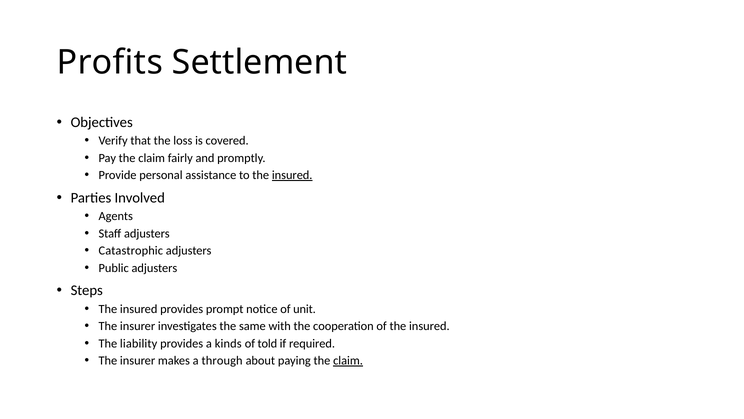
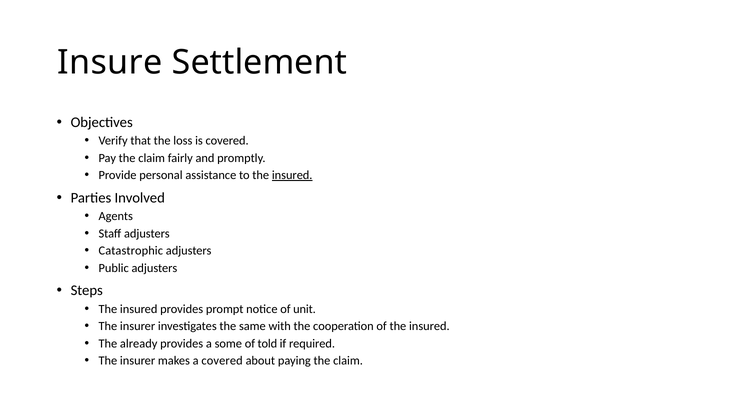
Profits: Profits -> Insure (110, 62)
liability: liability -> already (139, 343)
kinds: kinds -> some (228, 343)
a through: through -> covered (222, 360)
claim underline: present -> none (348, 360)
